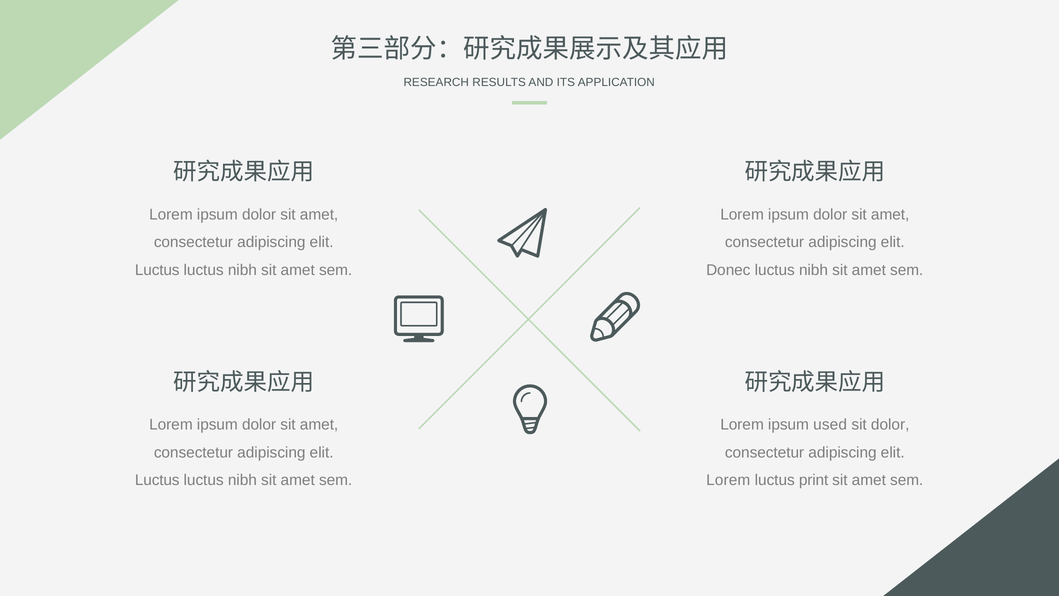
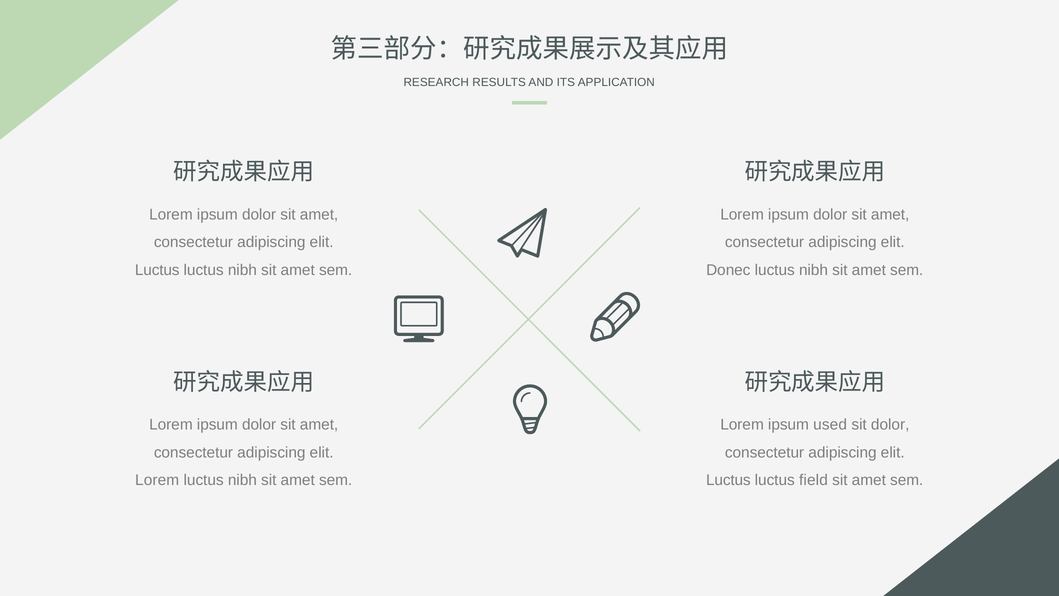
Luctus: Luctus -> Lorem (157, 480)
Lorem: Lorem -> Luctus (728, 480)
print: print -> field (813, 480)
